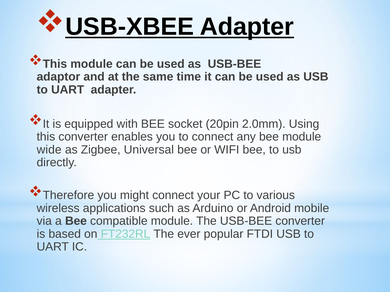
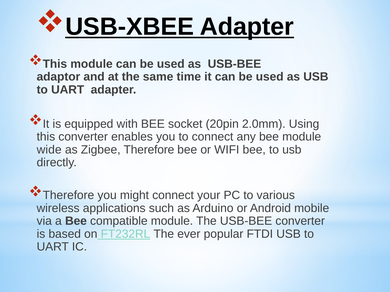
Zigbee Universal: Universal -> Therefore (149, 150)
